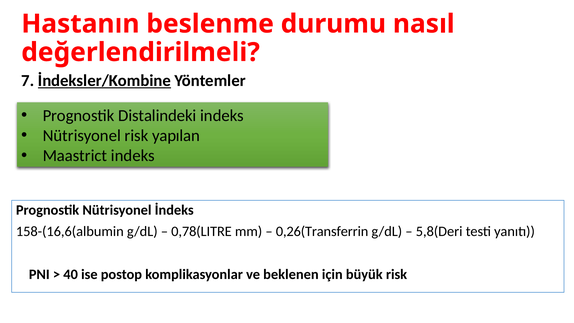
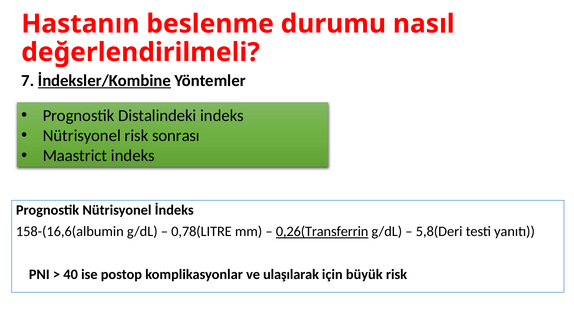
yapılan: yapılan -> sonrası (176, 136)
0,26(Transferrin underline: none -> present (322, 231)
beklenen: beklenen -> ulaşılarak (291, 274)
